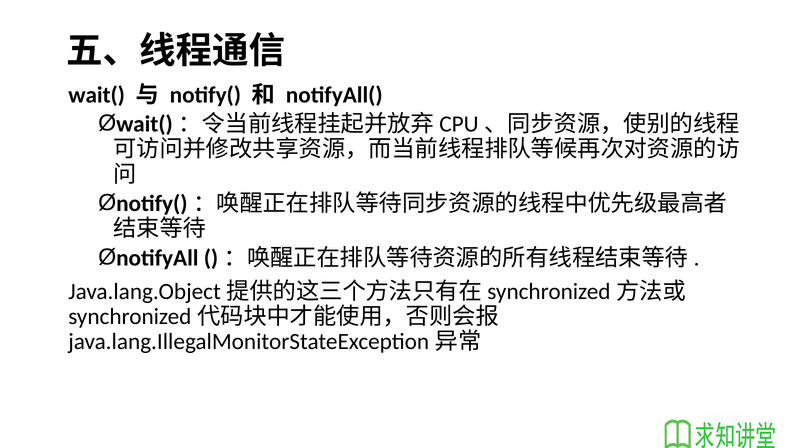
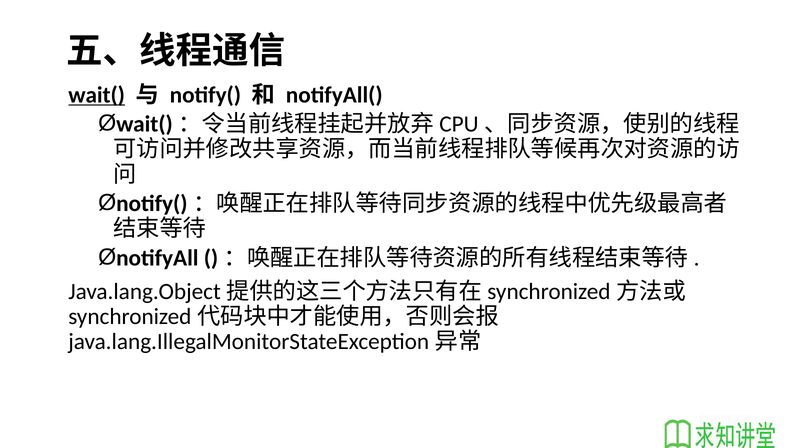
wait( underline: none -> present (97, 95)
